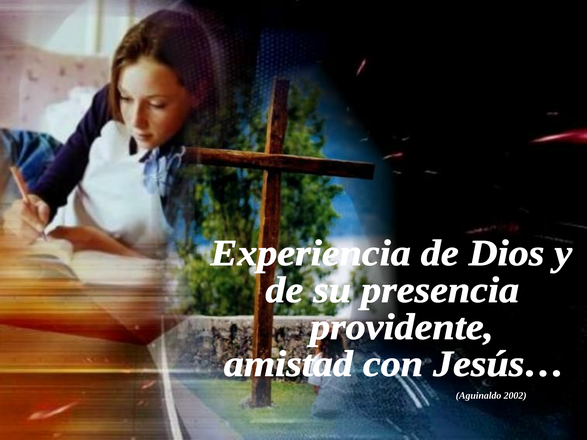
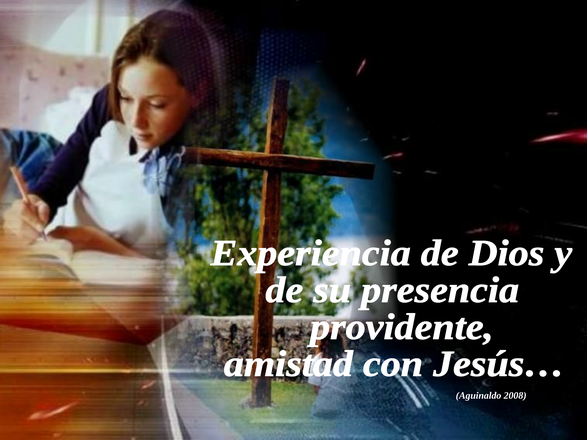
2002: 2002 -> 2008 (515, 396)
